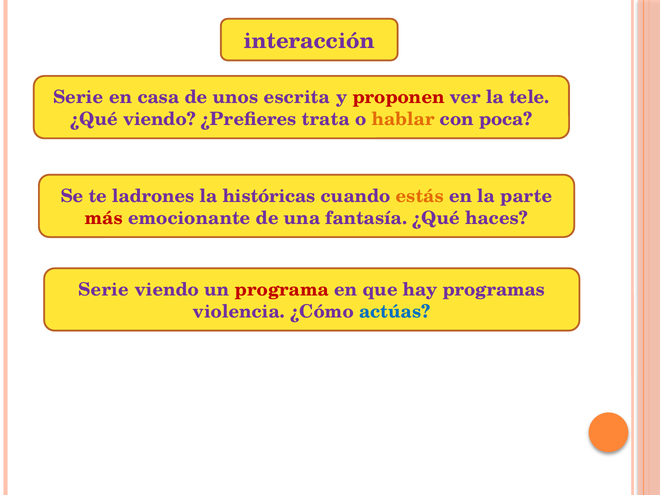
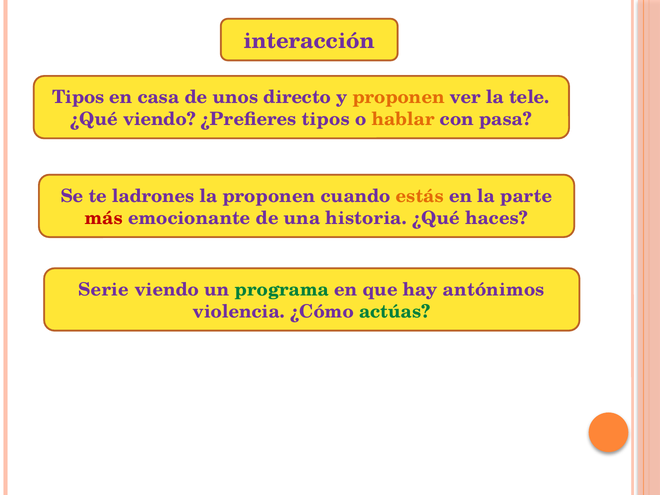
Serie: Serie -> Tipos (78, 97)
escrita: escrita -> directo (297, 97)
proponen colour: red -> orange (399, 97)
¿Prefieres trata: trata -> tipos (326, 119)
poca: poca -> pasa (506, 119)
la históricas: históricas -> proponen (269, 196)
fantasía: fantasía -> historia (366, 218)
programa colour: red -> green (282, 290)
programas: programas -> antónimos (494, 290)
actúas colour: blue -> green (395, 312)
